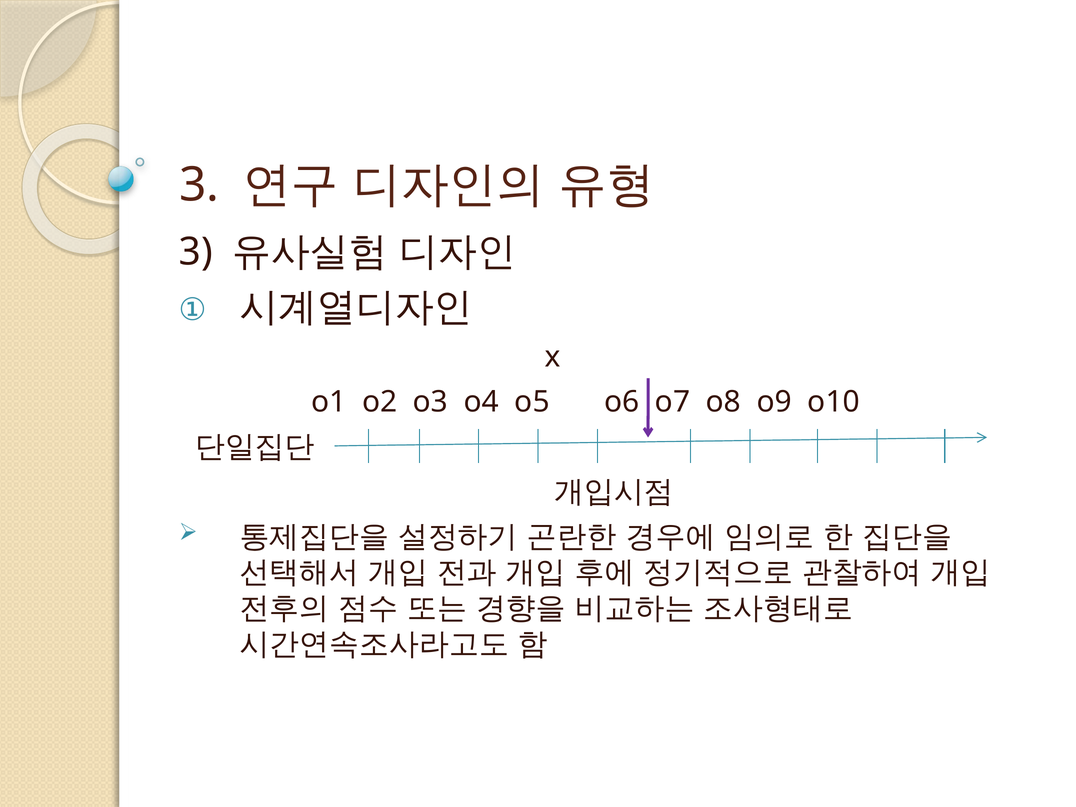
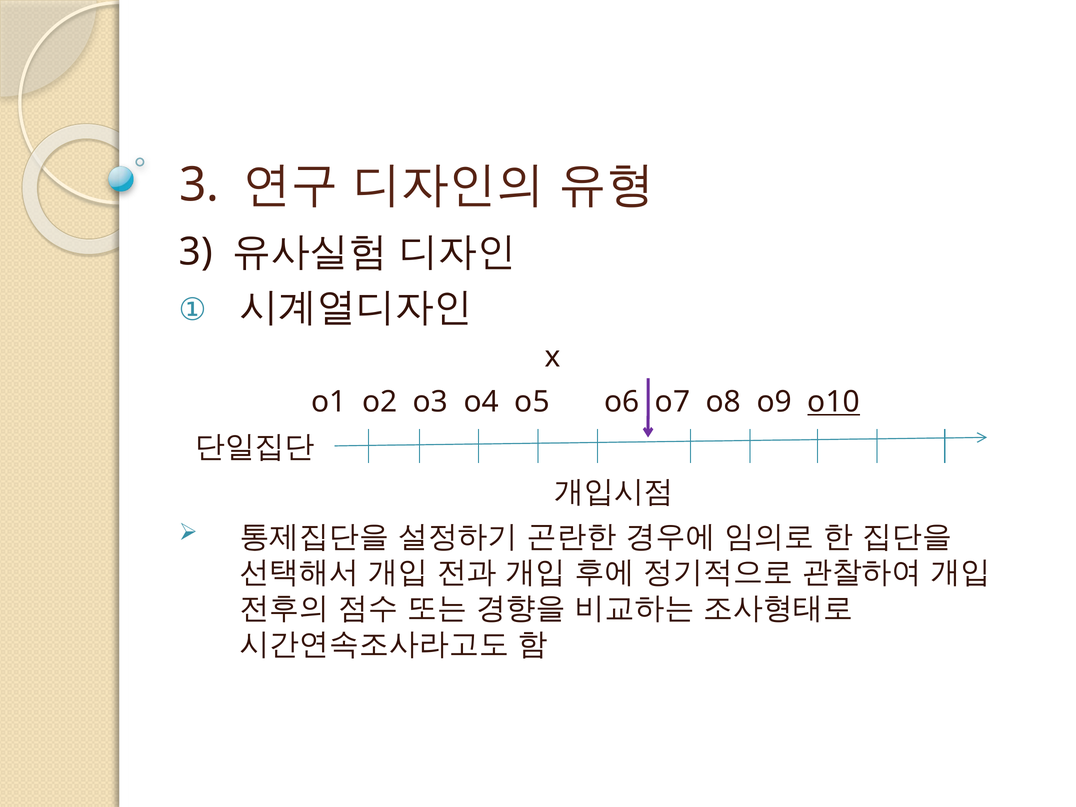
o10 underline: none -> present (834, 402)
